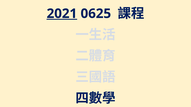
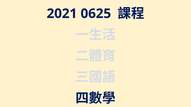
2021 underline: present -> none (62, 14)
